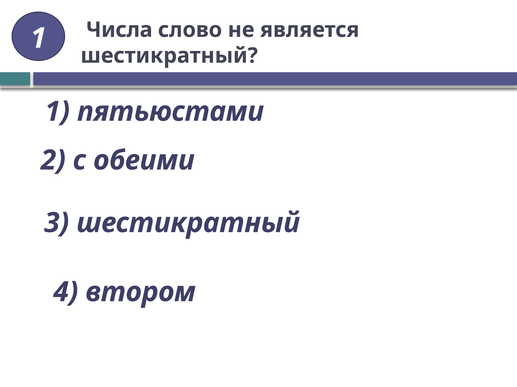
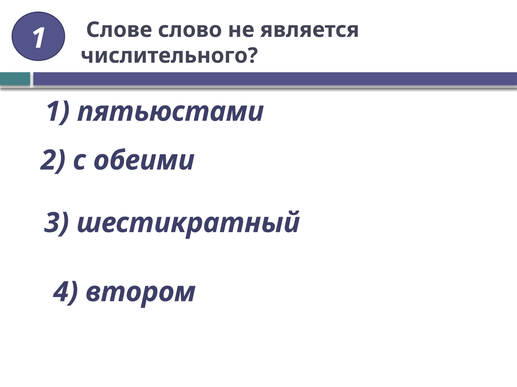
Числа: Числа -> Слове (119, 30)
шестикратный: шестикратный -> числительного (169, 56)
